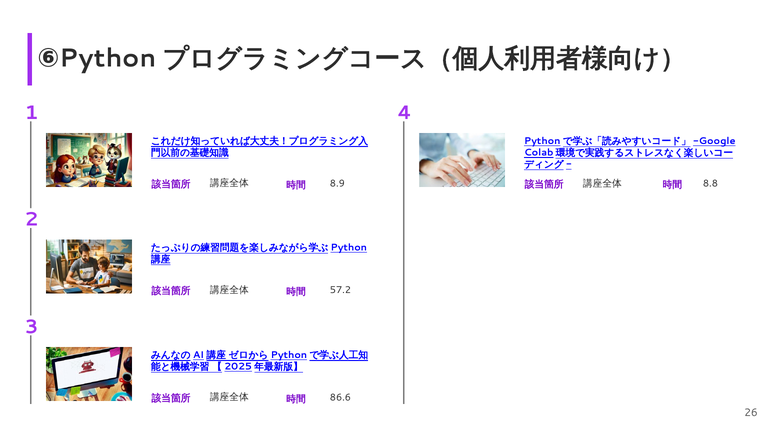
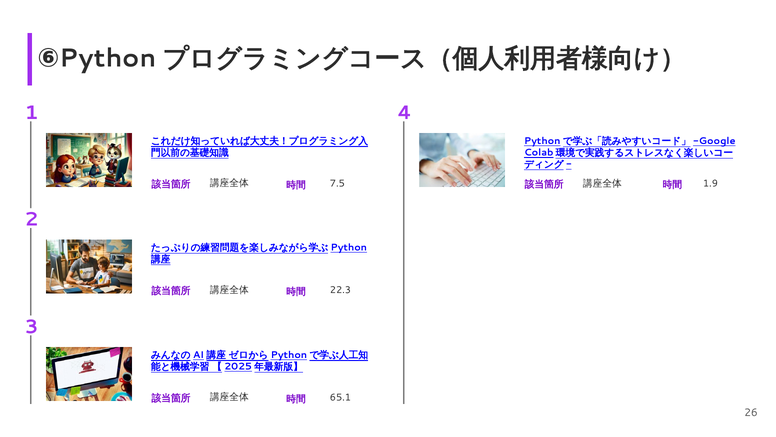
8.9: 8.9 -> 7.5 (337, 183)
8.8: 8.8 -> 1.9 (710, 183)
57.2: 57.2 -> 22.3 (340, 290)
86.6: 86.6 -> 65.1 (340, 397)
